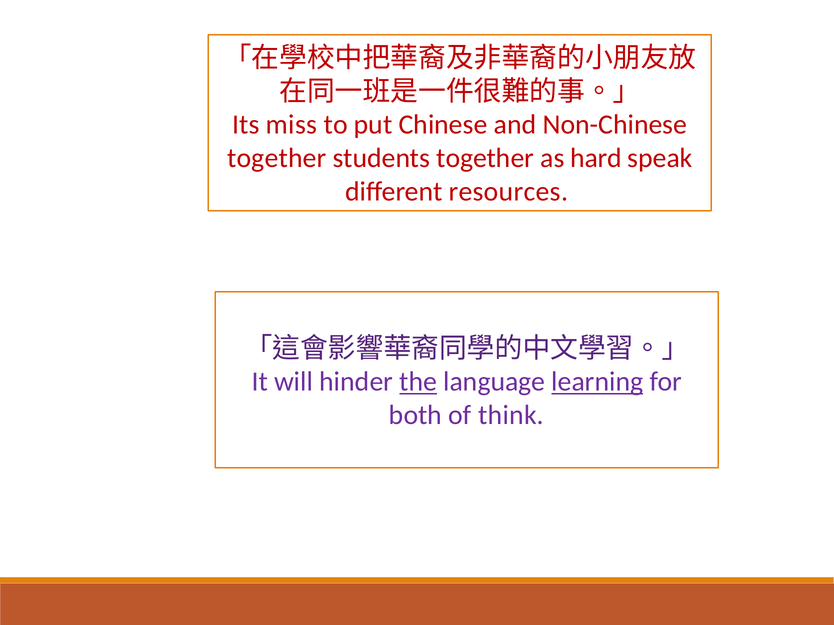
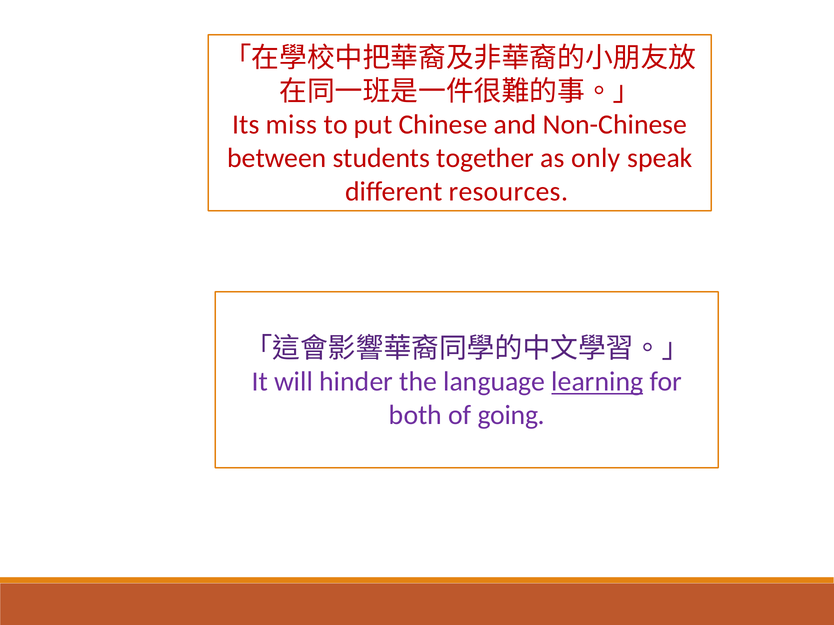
together: together -> between (277, 158)
hard: hard -> only (596, 158)
the underline: present -> none (418, 382)
think: think -> going (511, 415)
